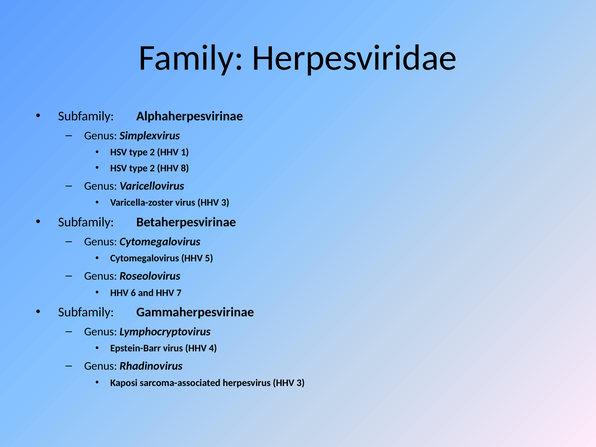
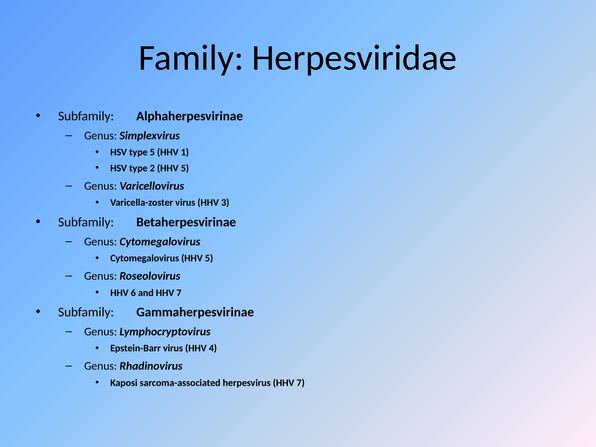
2: 2 -> 5 (152, 152)
2 HHV 8: 8 -> 5 (185, 168)
herpesvirus HHV 3: 3 -> 7 (301, 383)
